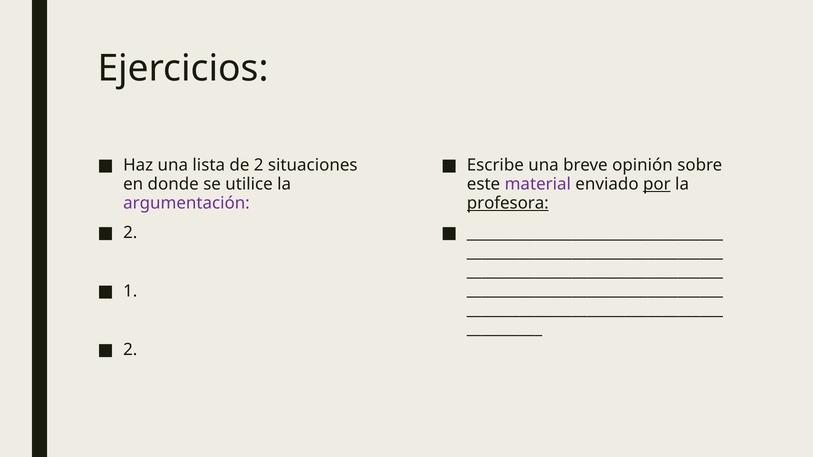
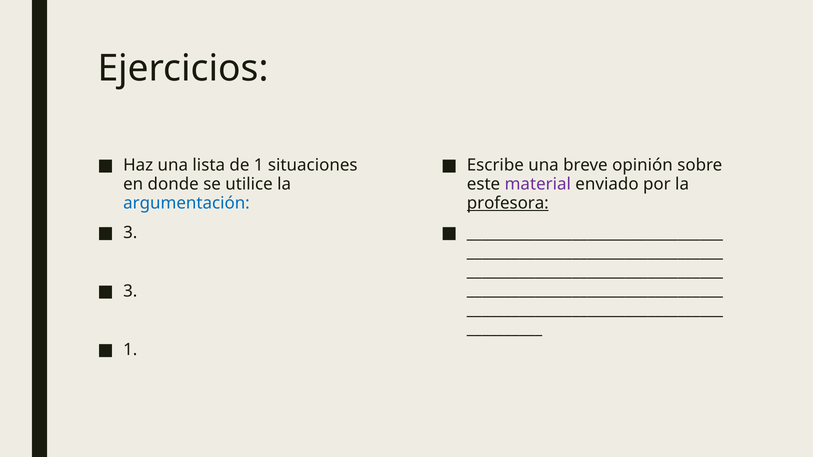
de 2: 2 -> 1 (259, 165)
por underline: present -> none (657, 184)
argumentación colour: purple -> blue (186, 203)
2: 2 -> 3 (130, 233)
1: 1 -> 3 (130, 291)
2: 2 -> 1 (130, 350)
